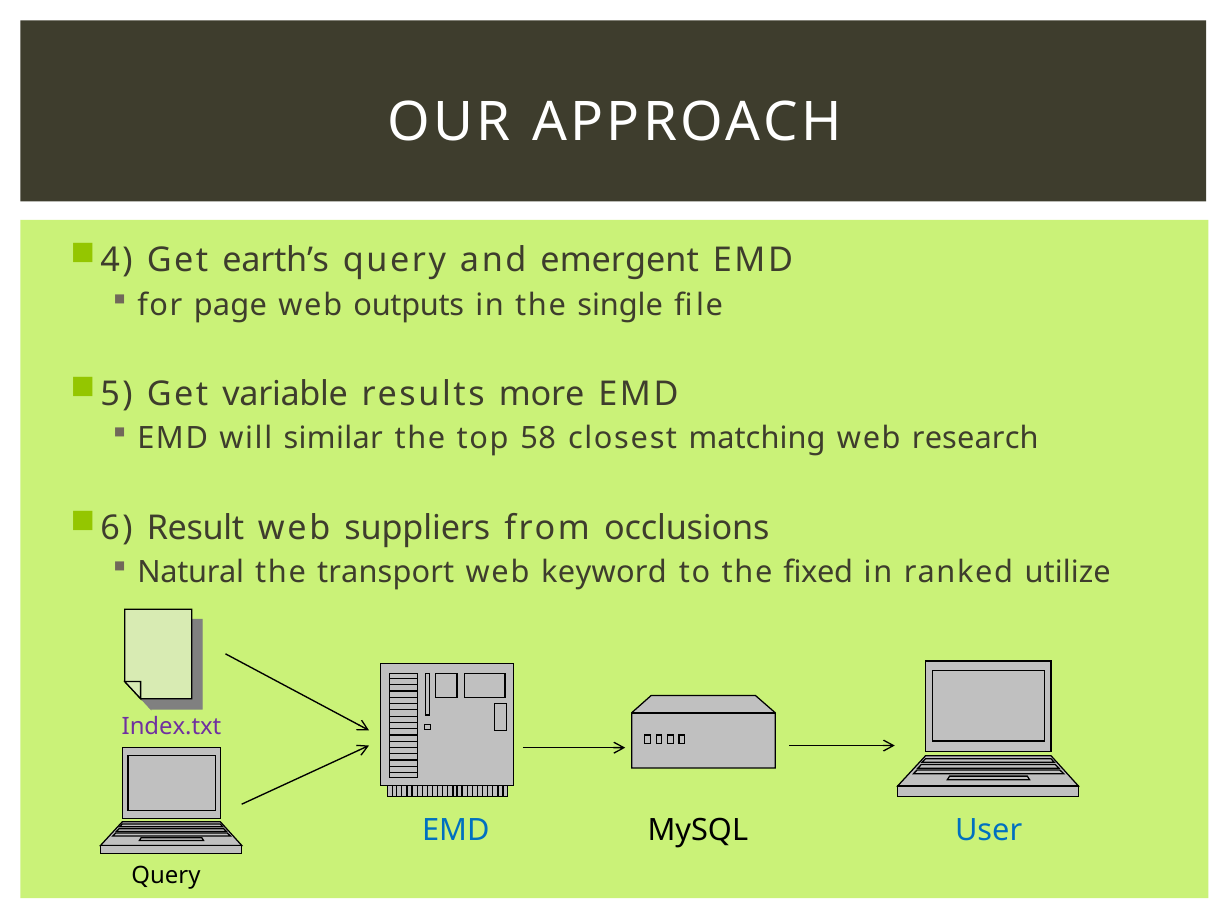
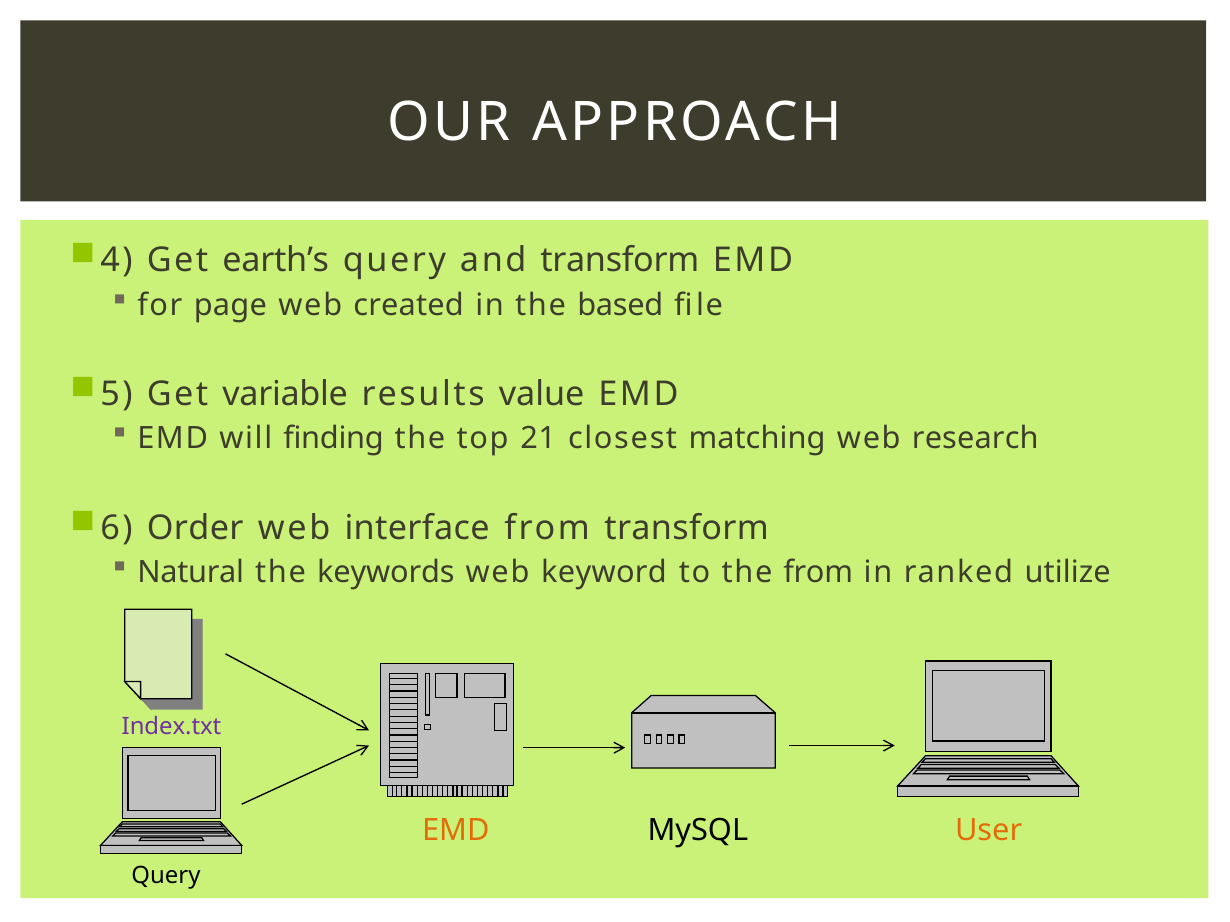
and emergent: emergent -> transform (620, 260)
outputs: outputs -> created (409, 305)
single: single -> based (620, 305)
more: more -> value (542, 394)
similar: similar -> finding (334, 439)
58: 58 -> 21 (538, 439)
Result: Result -> Order (195, 528)
suppliers: suppliers -> interface (417, 528)
from occlusions: occlusions -> transform (687, 528)
transport: transport -> keywords (386, 573)
the fixed: fixed -> from (818, 573)
EMD colour: blue -> orange (456, 831)
User colour: blue -> orange (989, 831)
